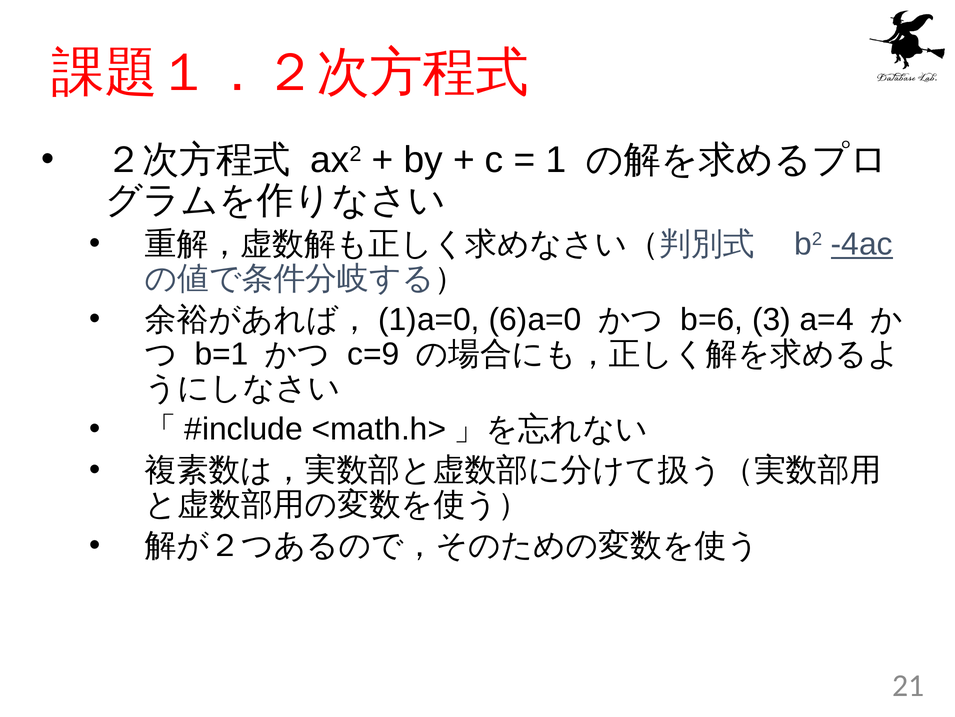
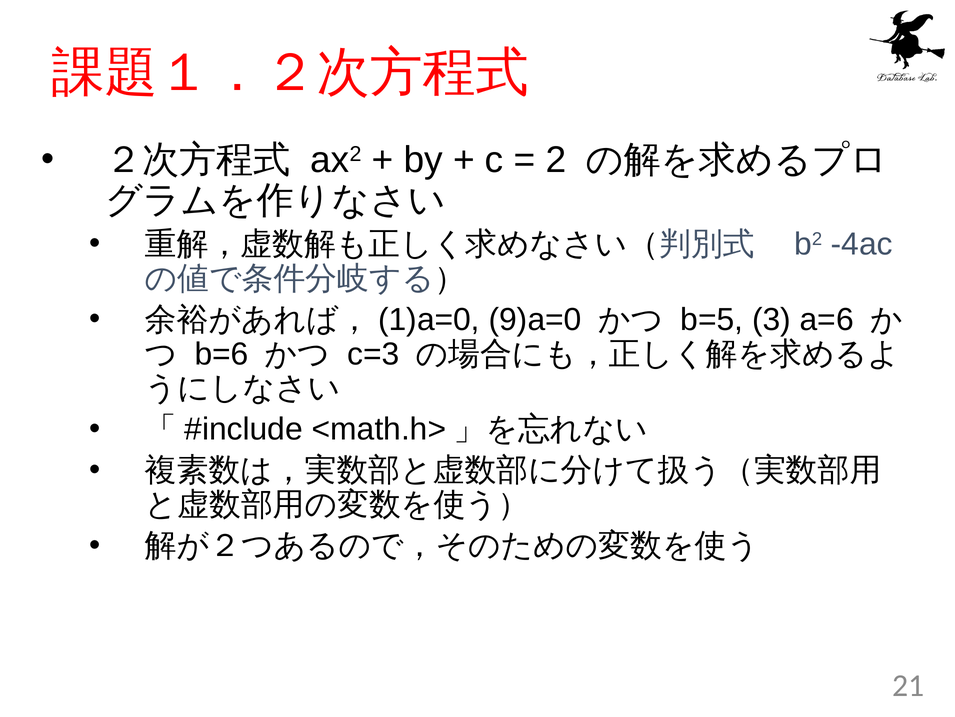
1: 1 -> 2 (556, 160)
-4ac underline: present -> none (862, 244)
6)a=0: 6)a=0 -> 9)a=0 (535, 319)
b=6: b=6 -> b=5 (712, 319)
a=4: a=4 -> a=6 (827, 319)
b=1: b=1 -> b=6 (222, 354)
c=9: c=9 -> c=3 (373, 354)
